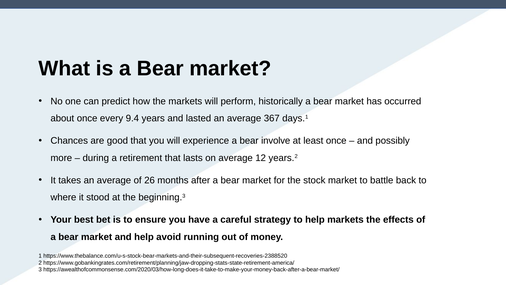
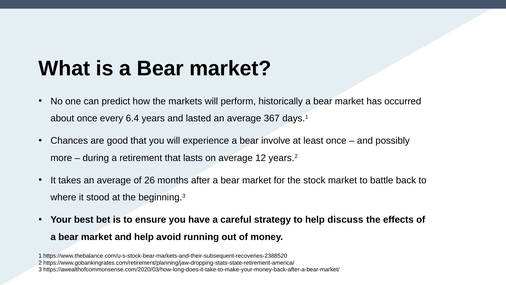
9.4: 9.4 -> 6.4 (132, 118)
help markets: markets -> discuss (345, 220)
